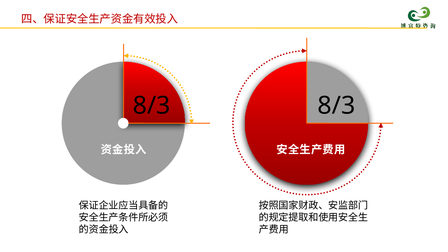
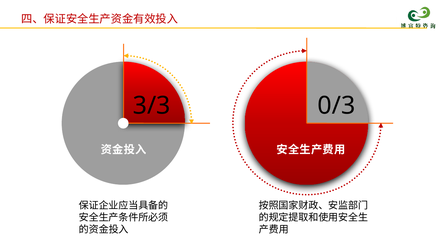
8/3: 8/3 -> 3/3 (152, 106)
8/3: 8/3 -> 0/3 (336, 106)
